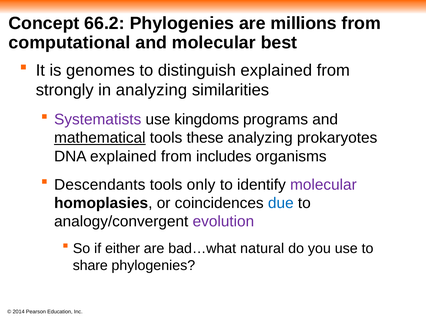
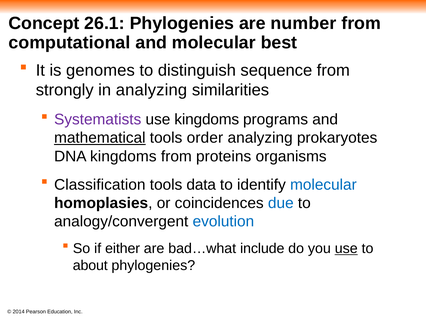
66.2: 66.2 -> 26.1 (105, 23)
millions: millions -> number (303, 23)
distinguish explained: explained -> sequence (276, 70)
these: these -> order (205, 138)
DNA explained: explained -> kingdoms (123, 157)
includes: includes -> proteins (224, 157)
Descendants: Descendants -> Classification (100, 185)
only: only -> data (201, 185)
molecular colour: purple -> blue (323, 185)
evolution colour: purple -> blue (223, 222)
natural: natural -> include (262, 249)
use underline: none -> present (346, 249)
share: share -> about (90, 266)
